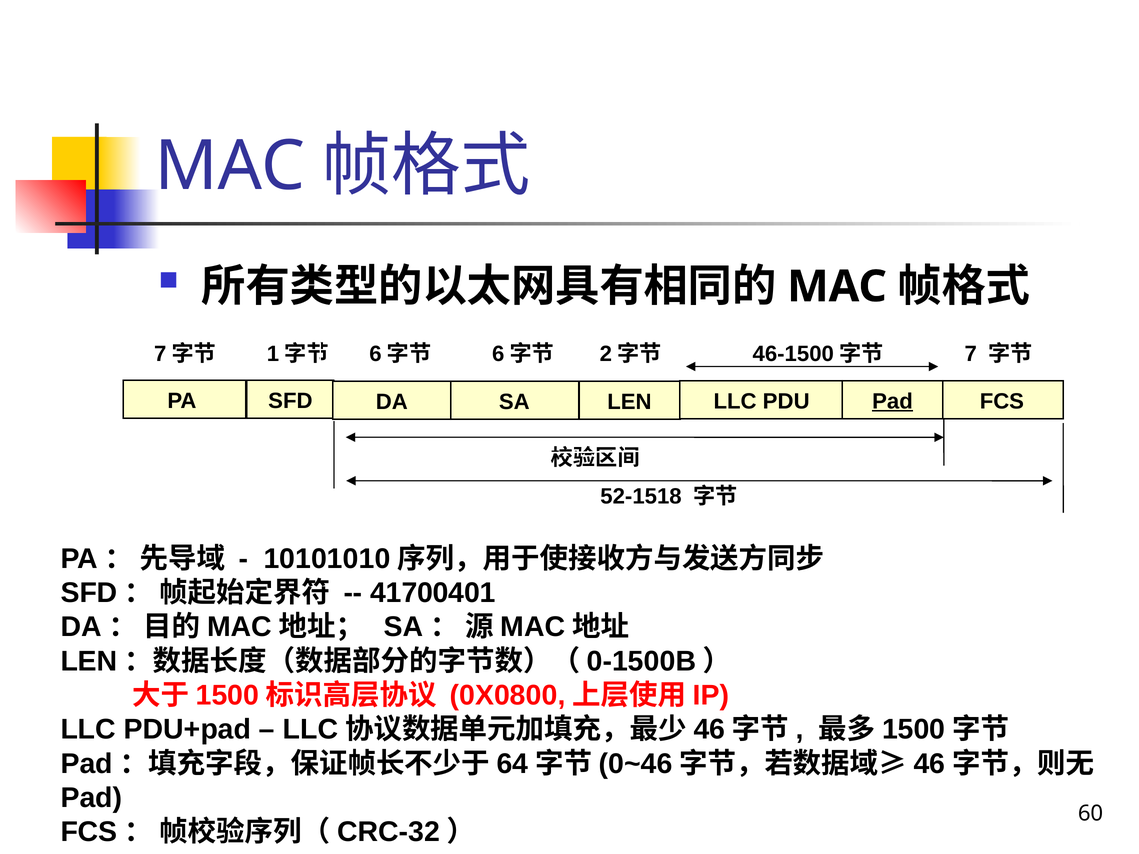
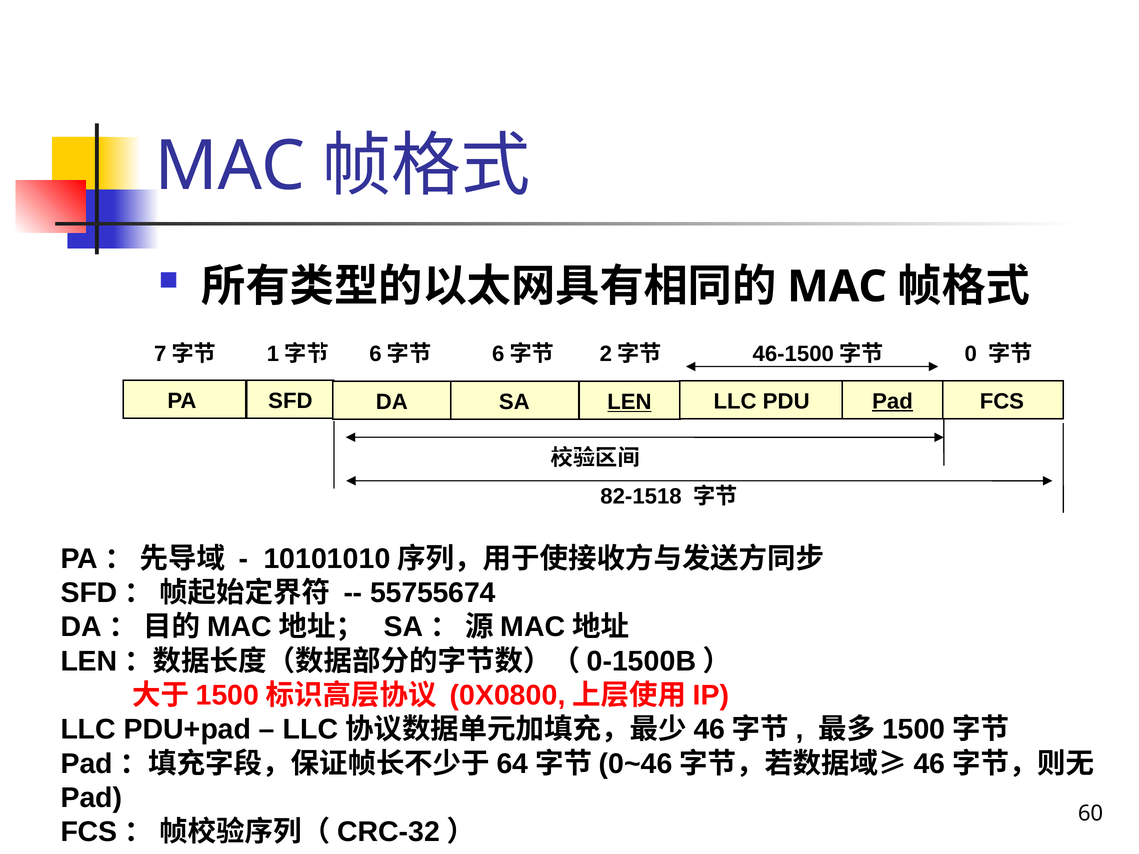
7: 7 -> 0 (971, 354)
LEN underline: none -> present (629, 402)
52-1518: 52-1518 -> 82-1518 (641, 496)
41700401: 41700401 -> 55755674 (433, 593)
